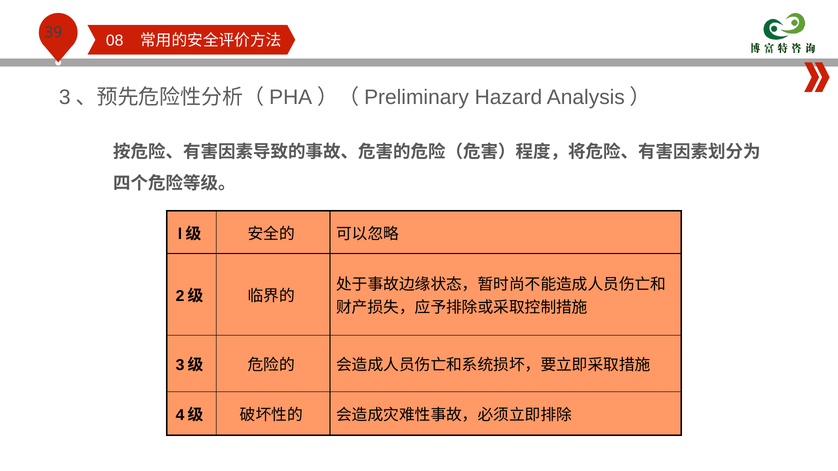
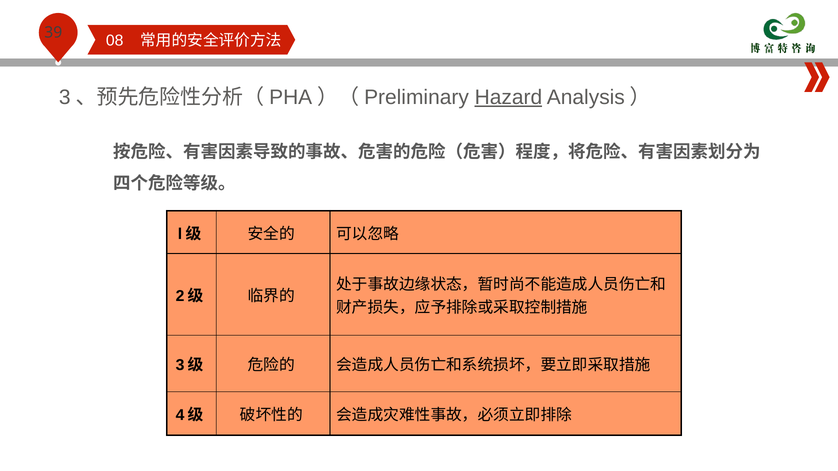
Hazard underline: none -> present (508, 97)
